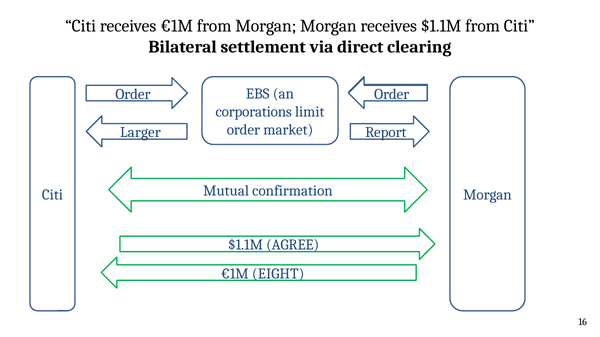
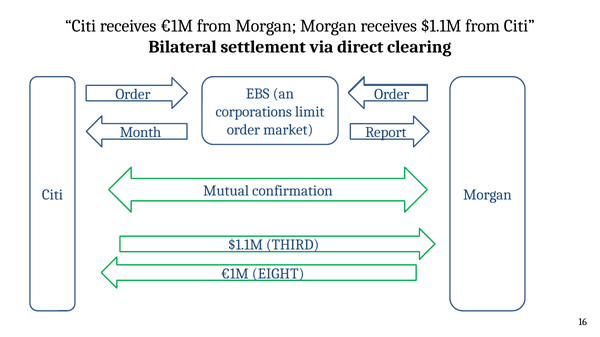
Larger: Larger -> Month (141, 133)
AGREE: AGREE -> THIRD (293, 245)
